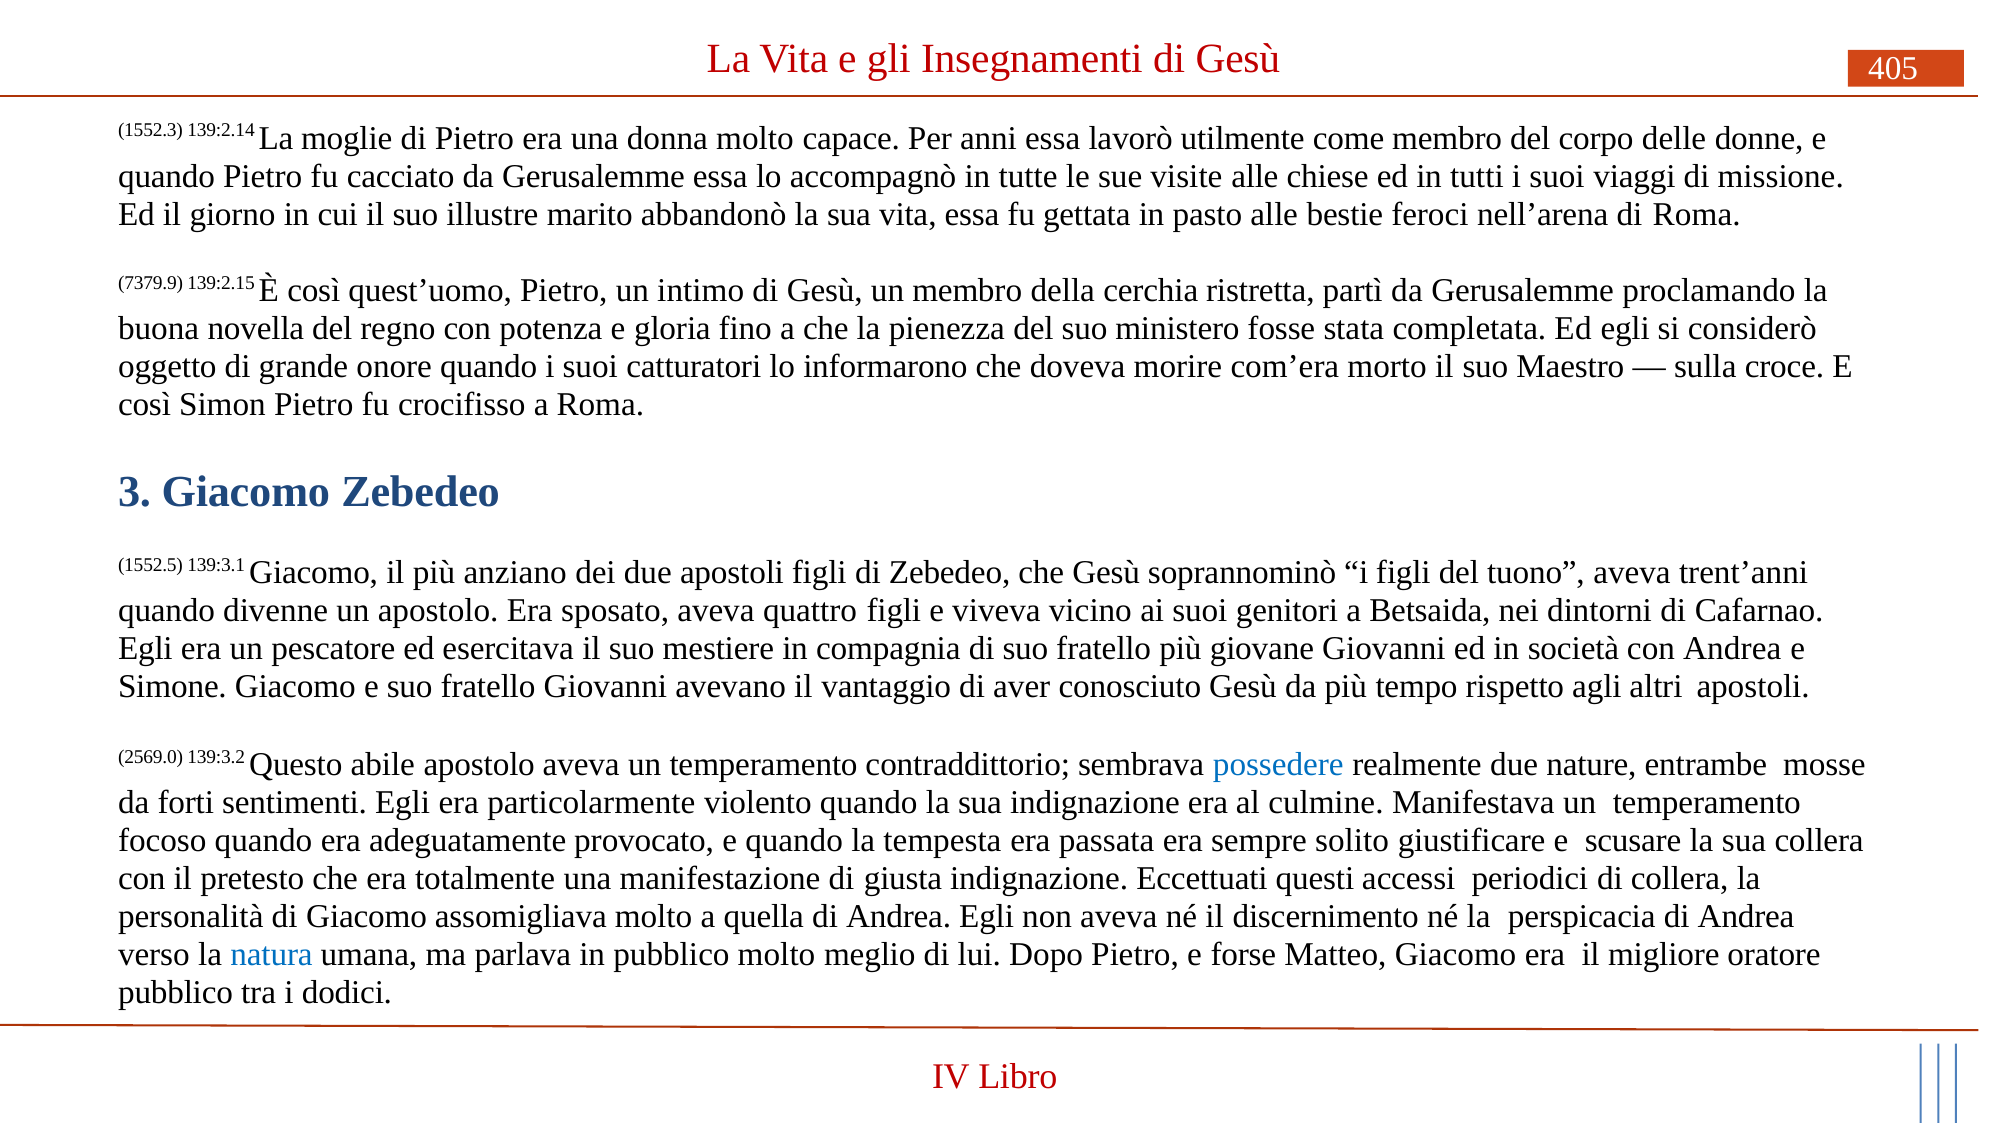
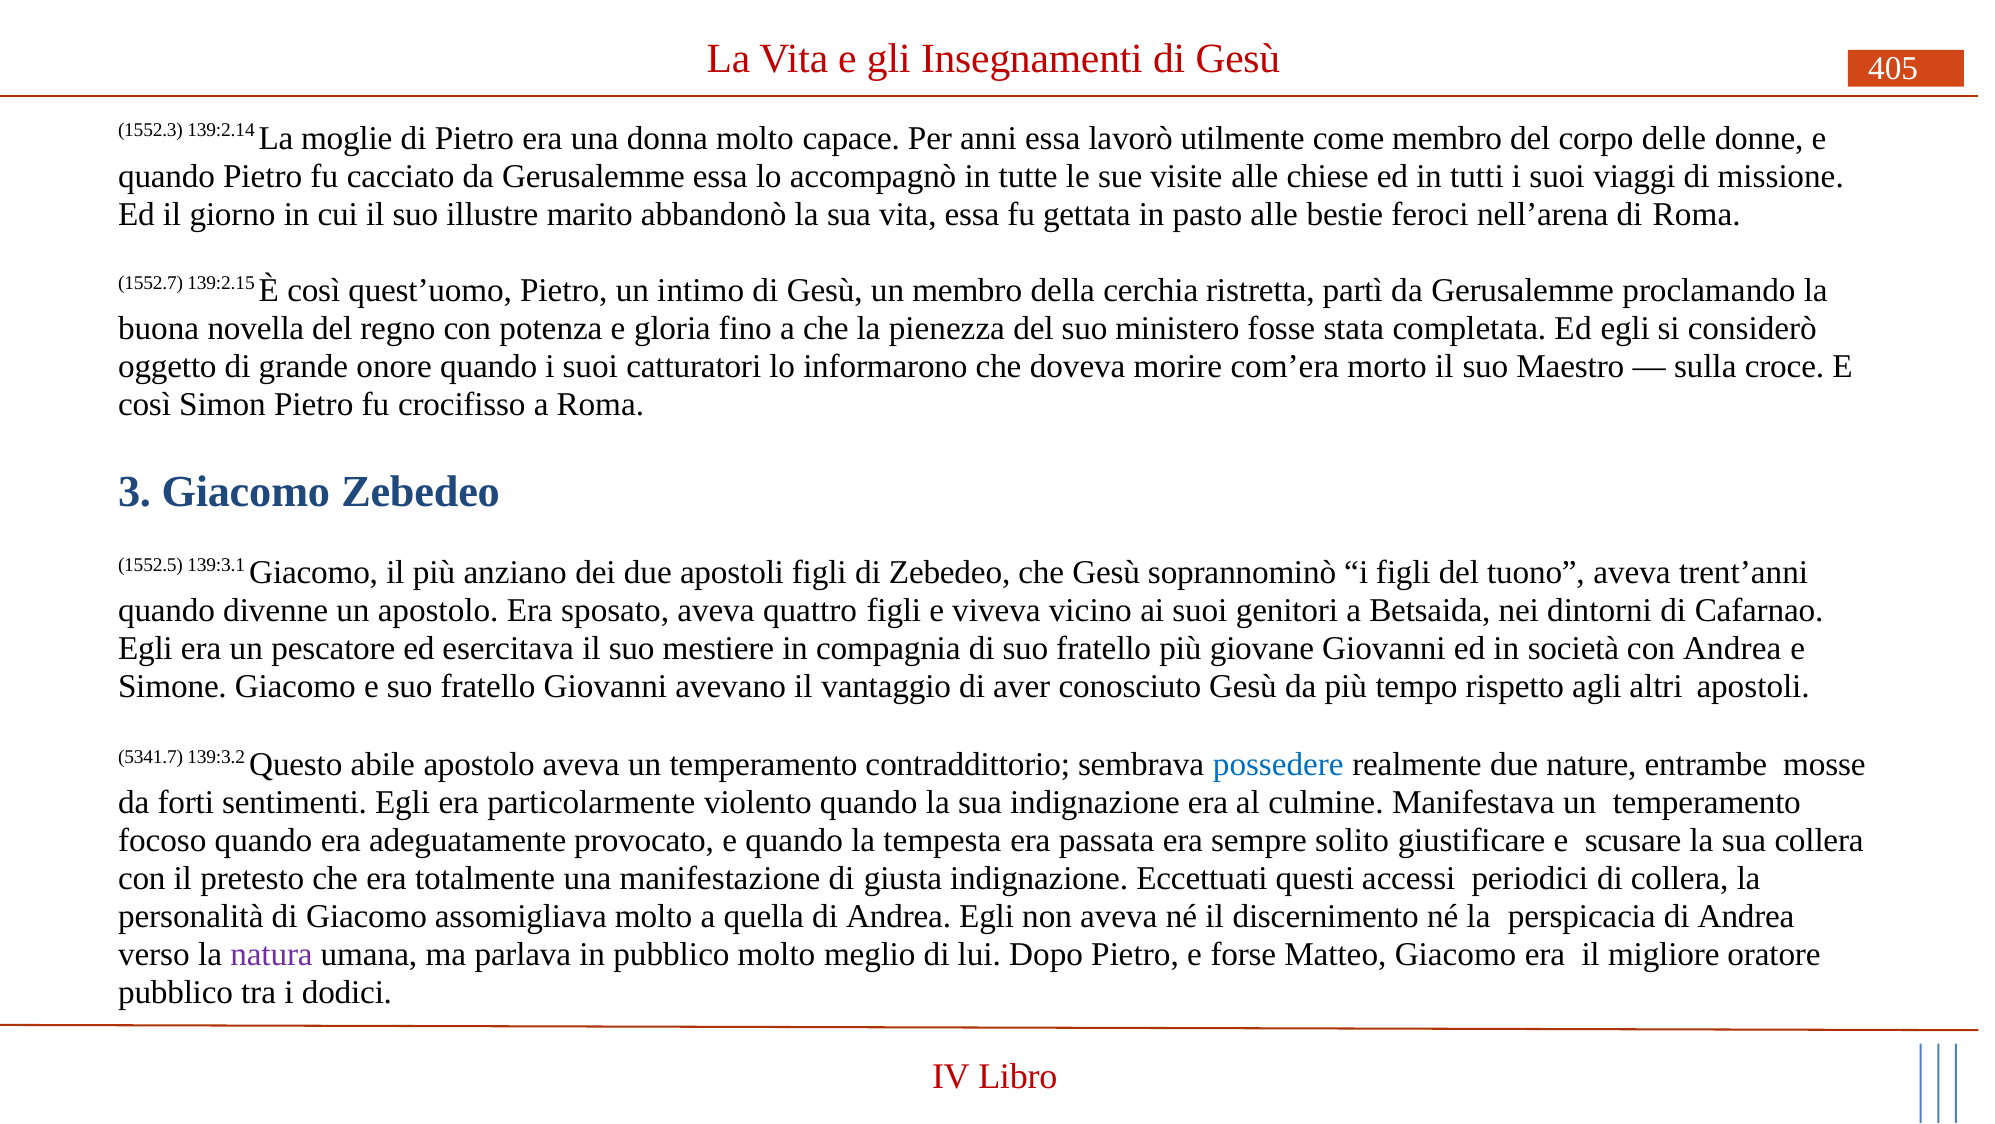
7379.9: 7379.9 -> 1552.7 (151, 283)
2569.0: 2569.0 -> 5341.7 (151, 757)
natura colour: blue -> purple (272, 954)
